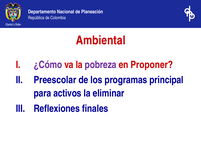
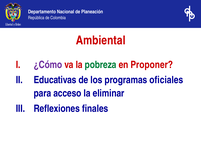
pobreza colour: purple -> green (101, 65)
Preescolar: Preescolar -> Educativas (55, 80)
principal: principal -> oficiales (166, 80)
activos: activos -> acceso (67, 93)
